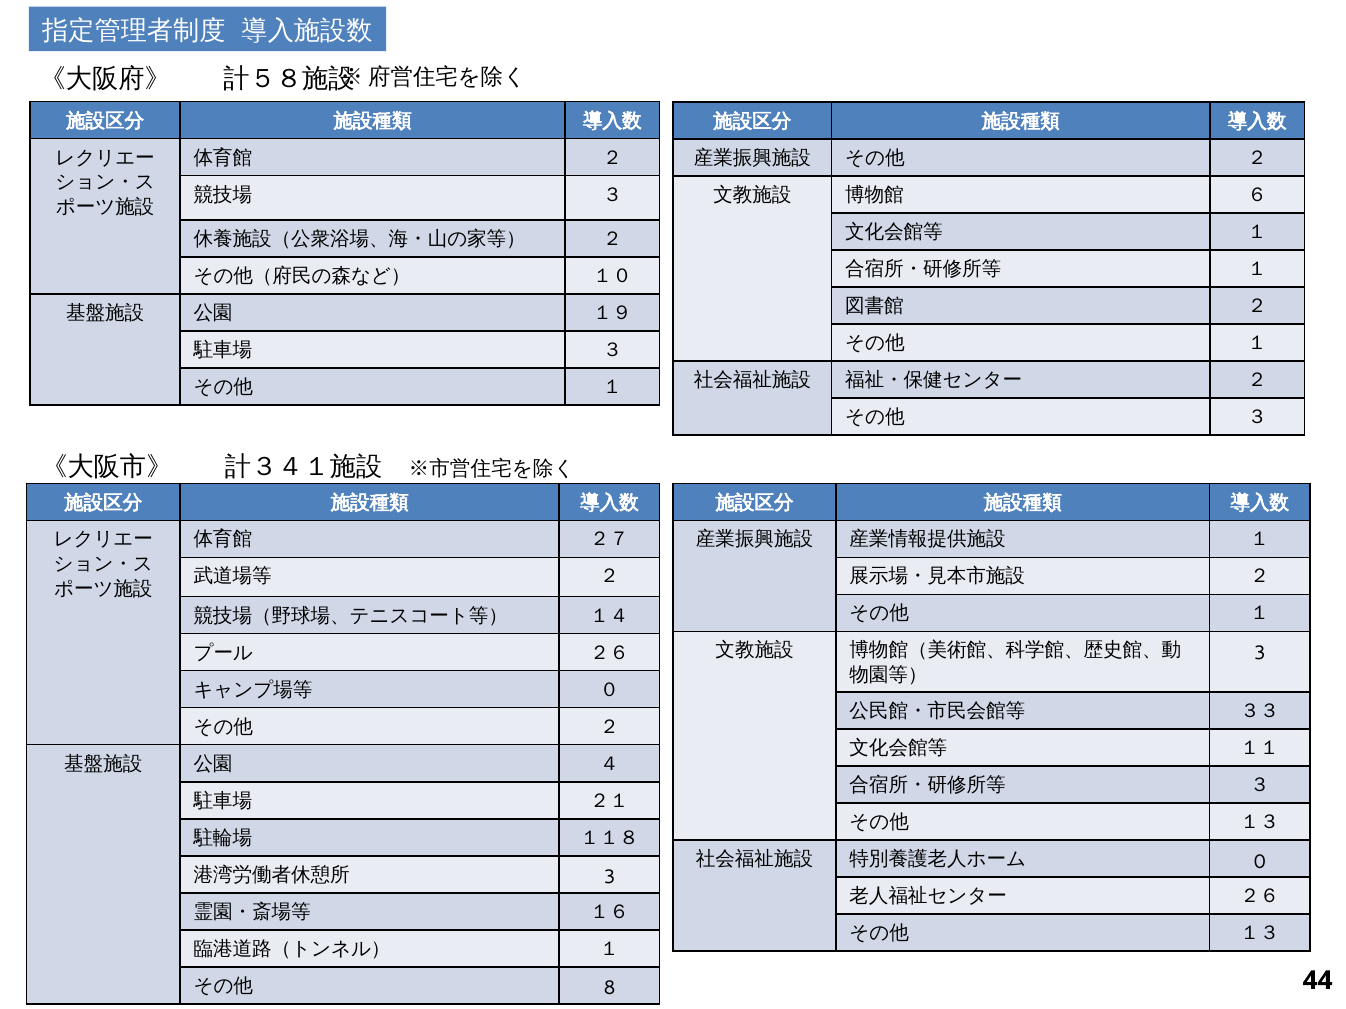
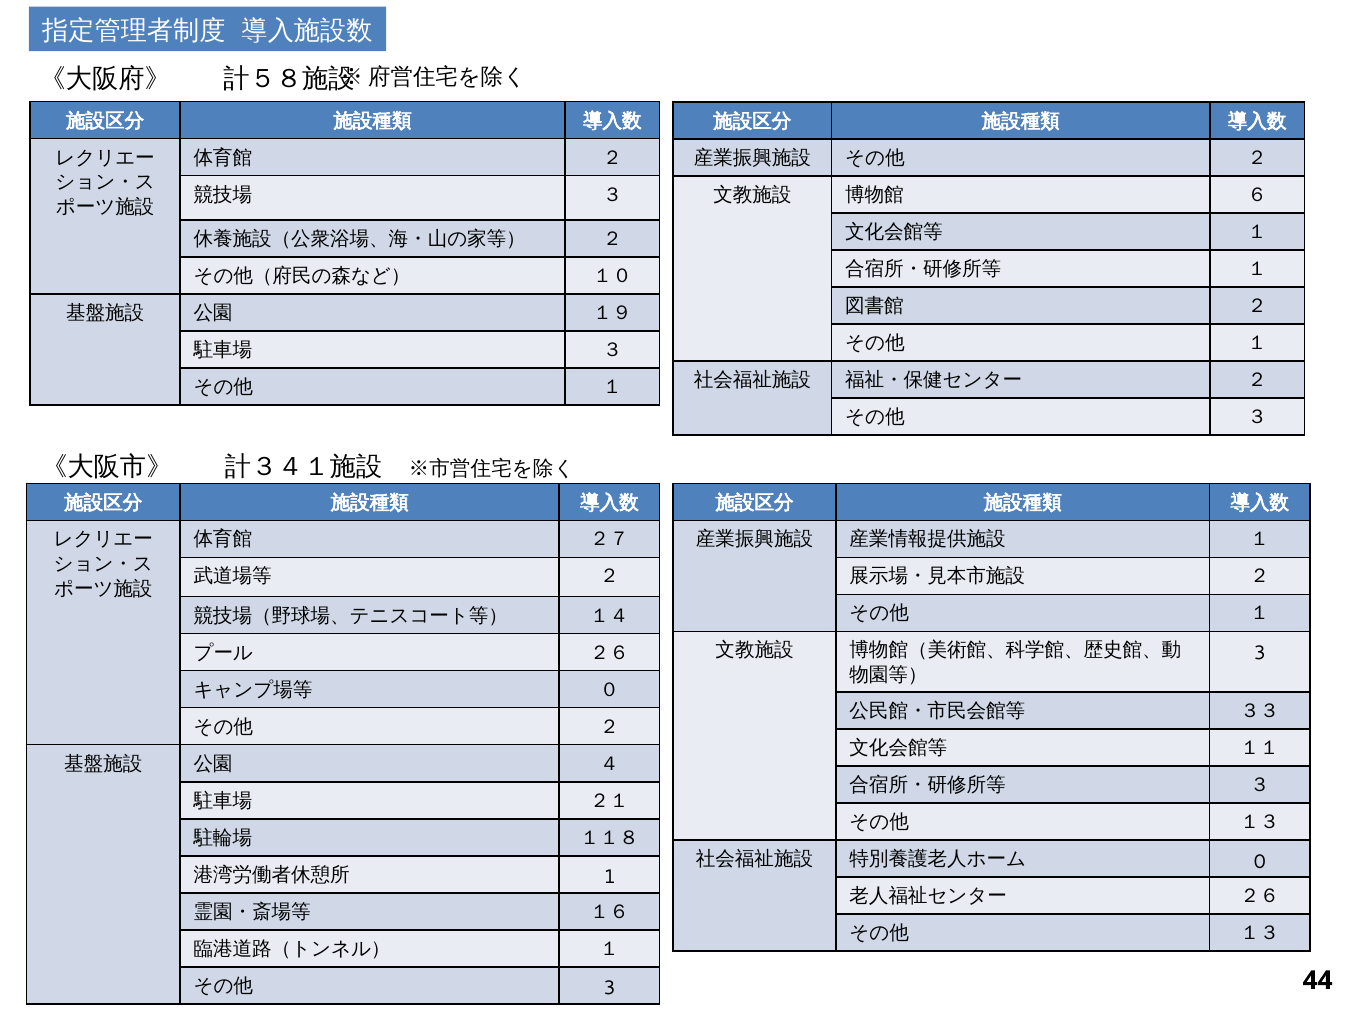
3: 3 -> 1 (609, 878)
8: 8 -> 3 (609, 989)
